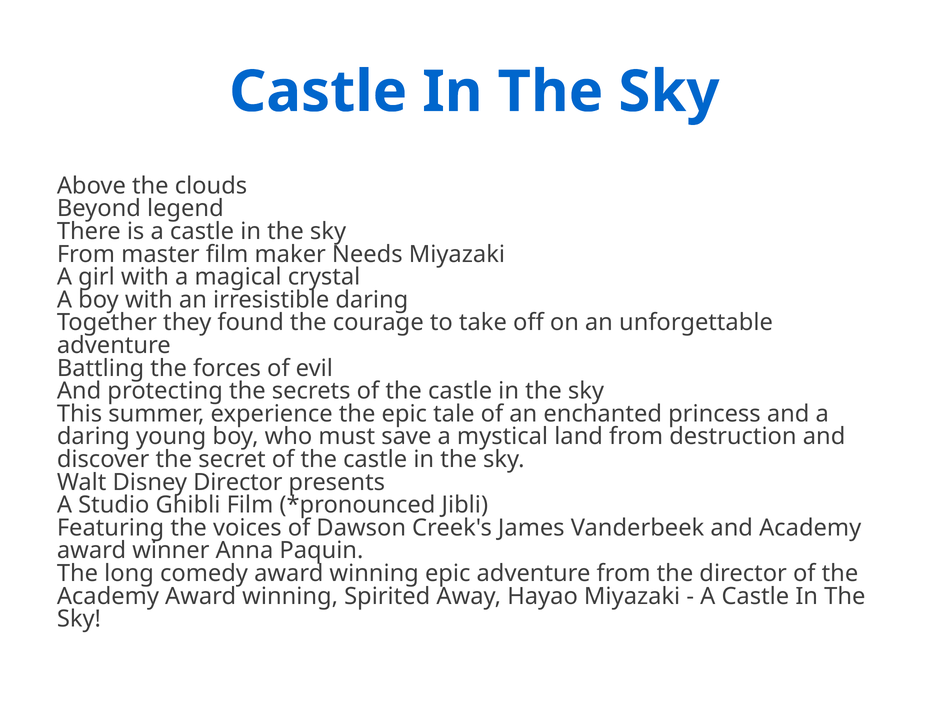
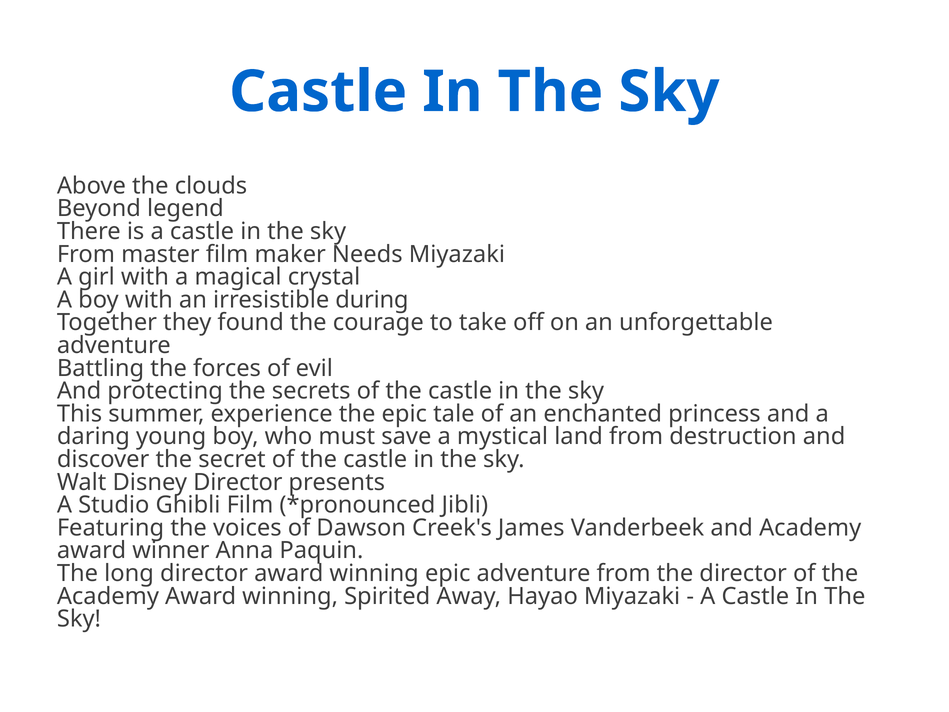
irresistible daring: daring -> during (372, 300)
long comedy: comedy -> director (204, 573)
